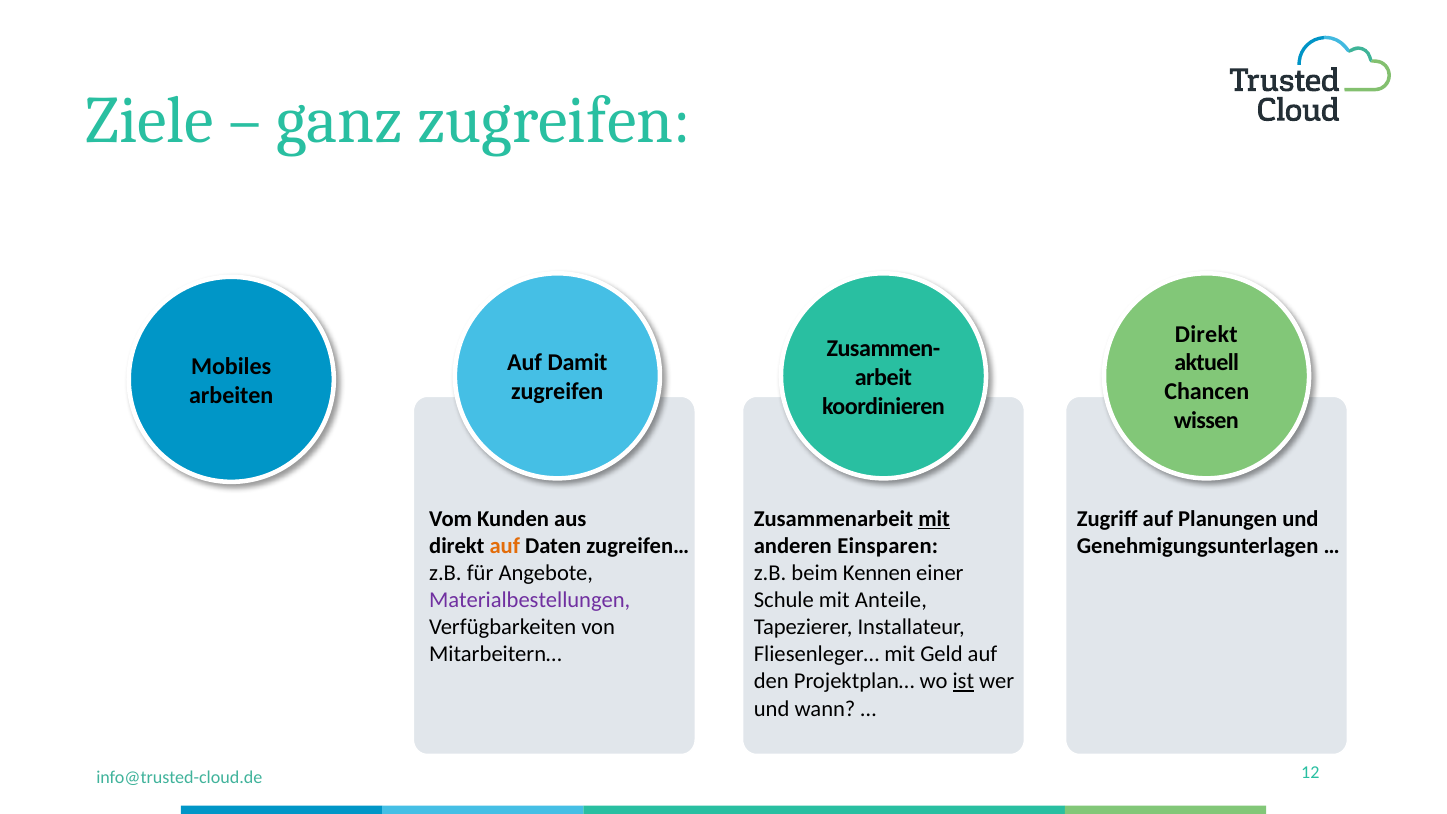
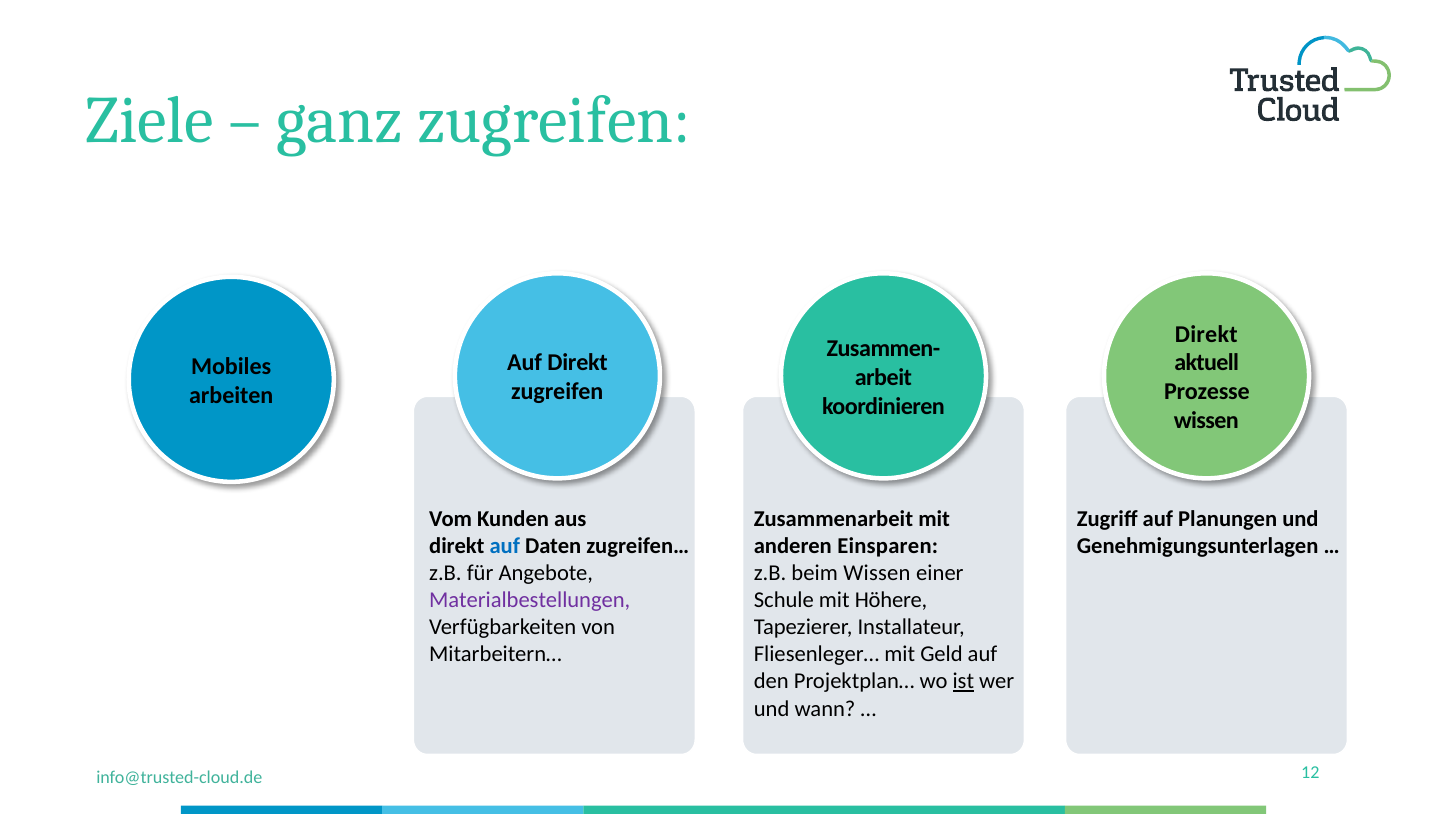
Auf Damit: Damit -> Direkt (578, 363)
Chancen: Chancen -> Prozesse (1207, 392)
mit underline: present -> none (934, 519)
auf colour: orange -> blue (505, 546)
beim Kennen: Kennen -> Wissen (877, 573)
Anteile: Anteile -> Höhere (891, 600)
